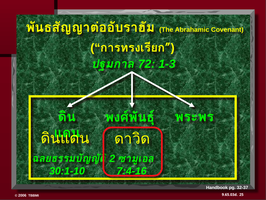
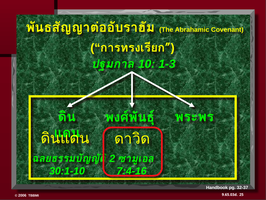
72: 72 -> 10 (147, 64)
